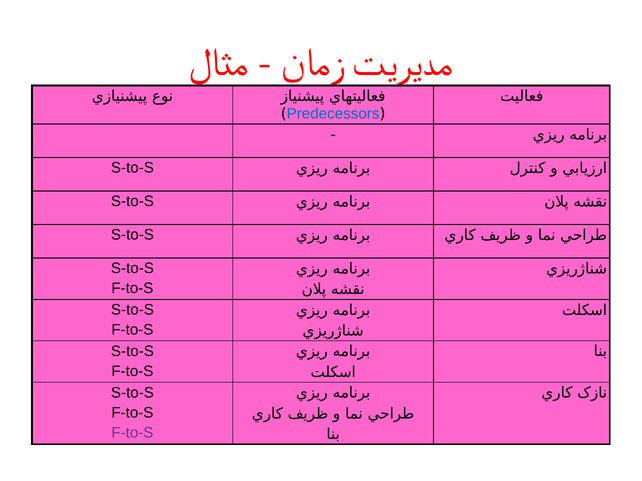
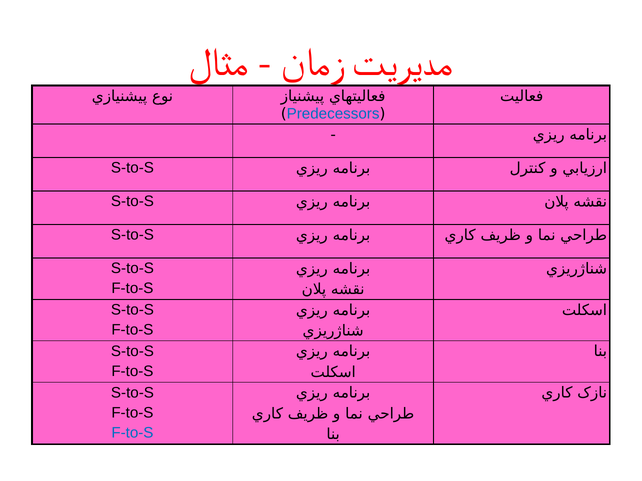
F-to-S colour: purple -> blue (132, 433)
